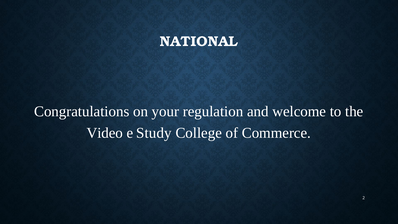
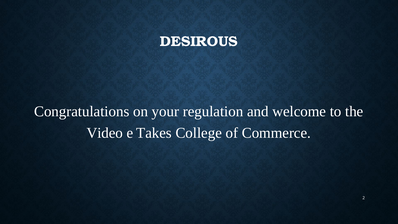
NATIONAL: NATIONAL -> DESIROUS (199, 41)
Study: Study -> Takes (154, 133)
